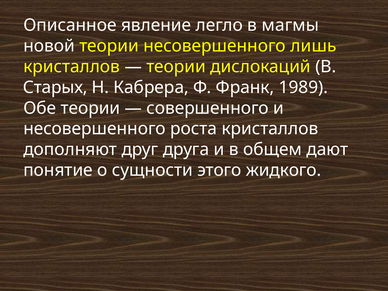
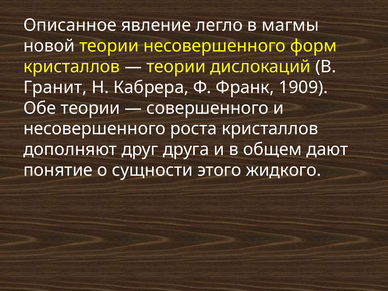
лишь: лишь -> форм (314, 46)
Старых: Старых -> Гранит (55, 87)
1989: 1989 -> 1909 (303, 87)
